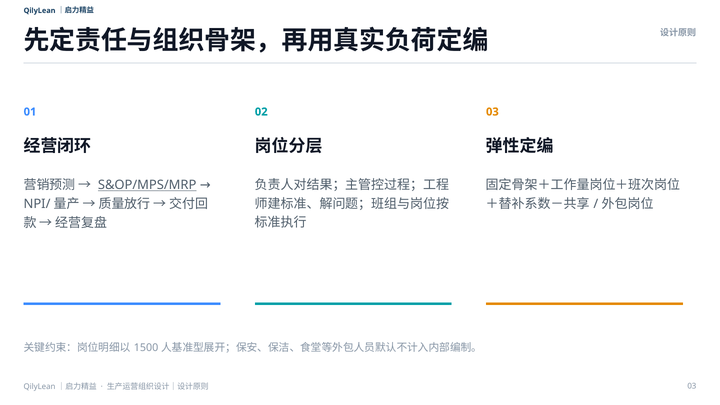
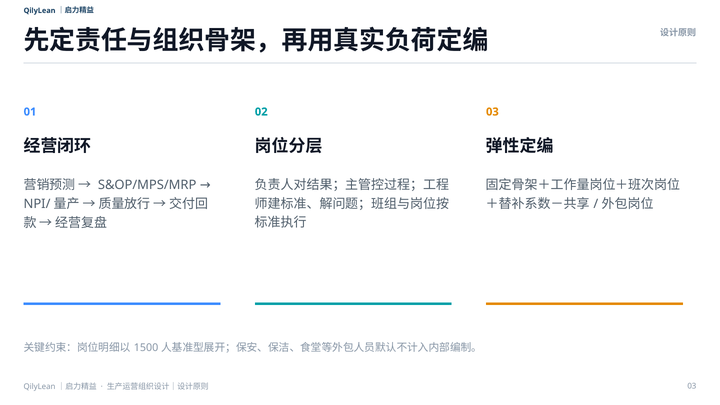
S&OP/MPS/MRP underline: present -> none (147, 185)
